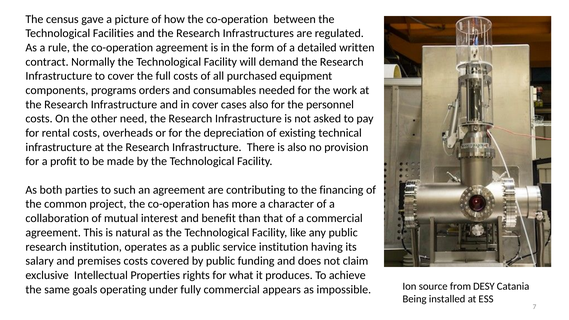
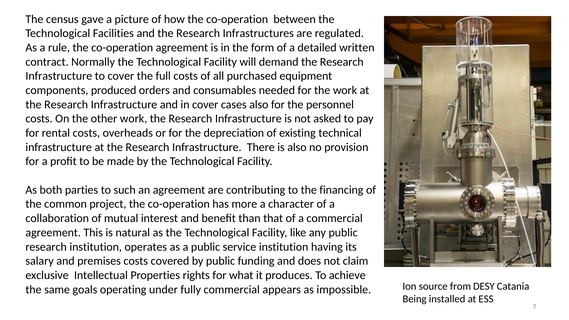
programs: programs -> produced (114, 90)
other need: need -> work (134, 119)
